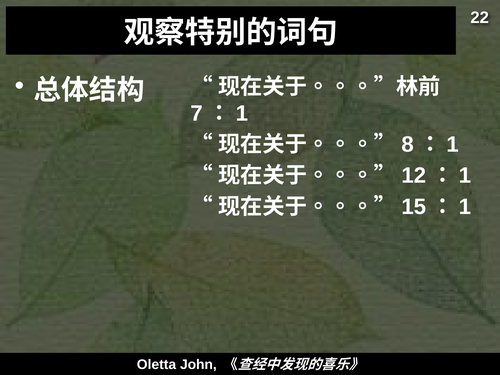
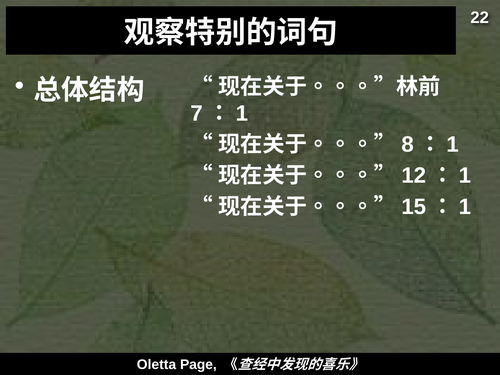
John: John -> Page (198, 365)
